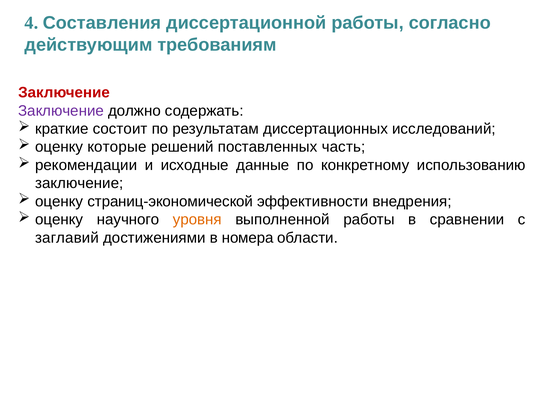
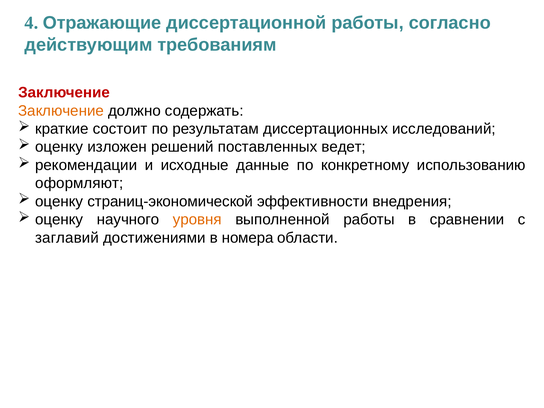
Составления: Составления -> Отражающие (102, 23)
Заключение colour: purple -> orange (61, 111)
которые: которые -> изложен (117, 147)
часть: часть -> ведет (344, 147)
заключение: заключение -> оформляют (79, 183)
